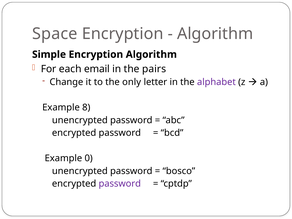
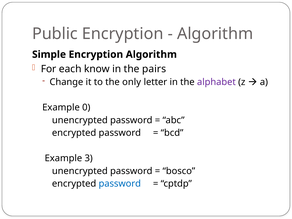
Space: Space -> Public (55, 34)
email: email -> know (97, 69)
8: 8 -> 0 (86, 107)
0: 0 -> 3 (89, 158)
password colour: purple -> blue (120, 184)
